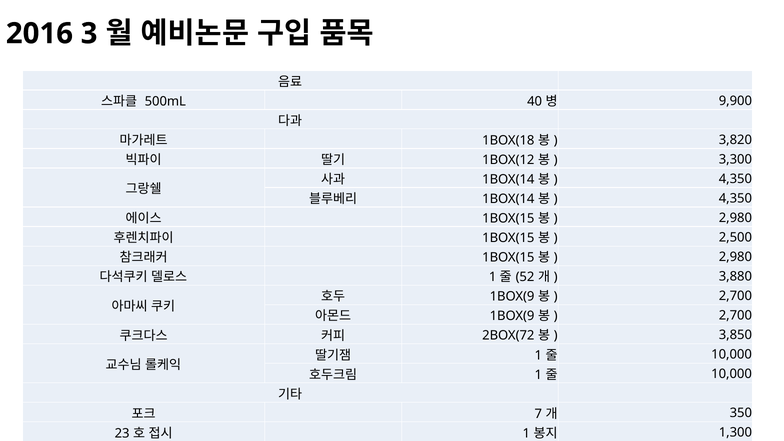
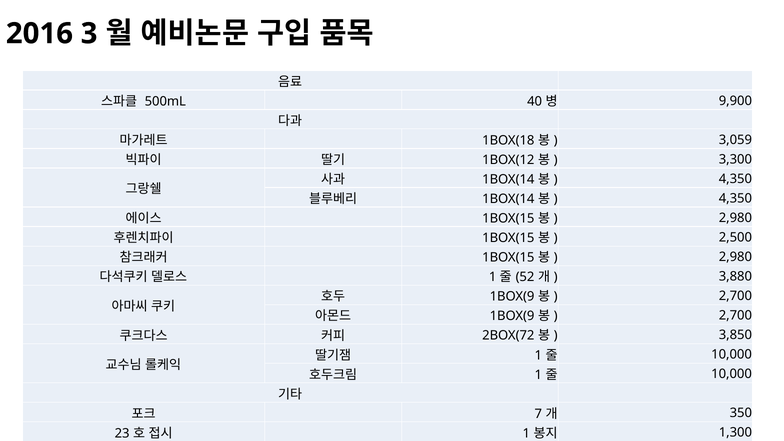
3,820: 3,820 -> 3,059 (735, 140)
